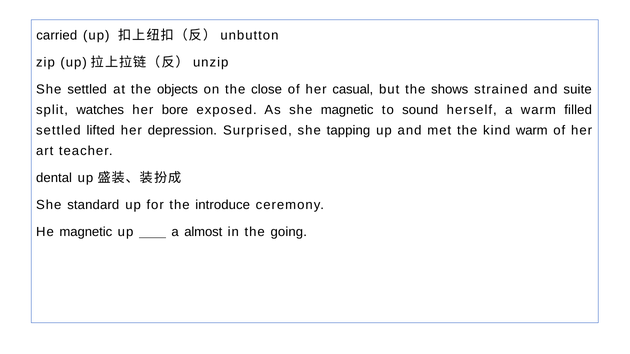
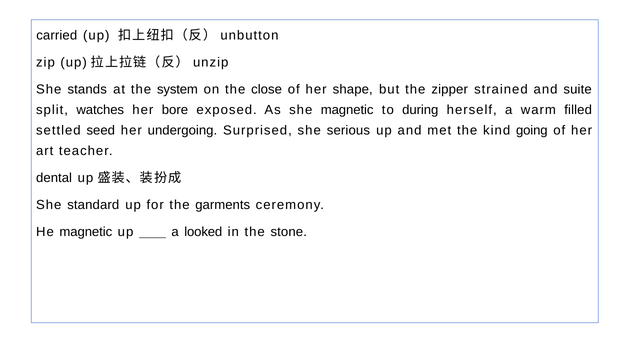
She settled: settled -> stands (87, 90)
objects: objects -> system (177, 90)
casual: casual -> shape (353, 90)
shows: shows -> zipper (450, 90)
sound: sound -> during (420, 110)
lifted: lifted -> seed (101, 131)
depression: depression -> undergoing (182, 131)
tapping: tapping -> serious (348, 131)
kind warm: warm -> going (532, 131)
introduce: introduce -> garments (223, 205)
almost: almost -> looked (203, 232)
going: going -> stone (289, 232)
